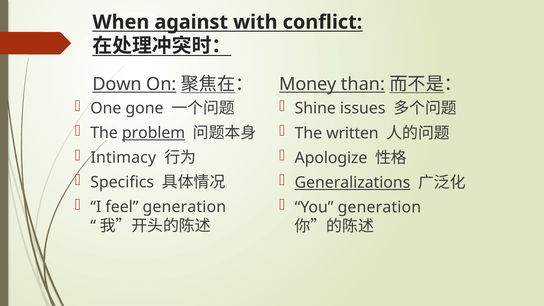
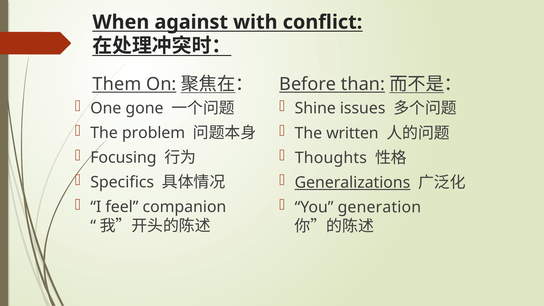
Down: Down -> Them (117, 84)
Money: Money -> Before (308, 84)
problem underline: present -> none (154, 133)
Intimacy: Intimacy -> Focusing (123, 158)
Apologize: Apologize -> Thoughts (331, 158)
feel generation: generation -> companion (184, 207)
